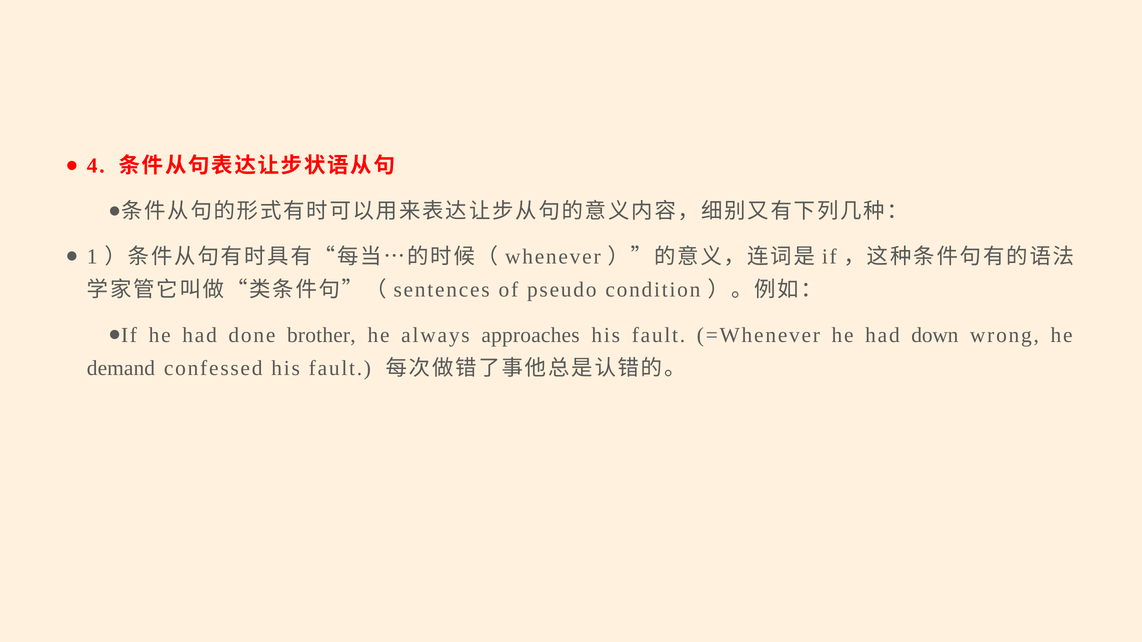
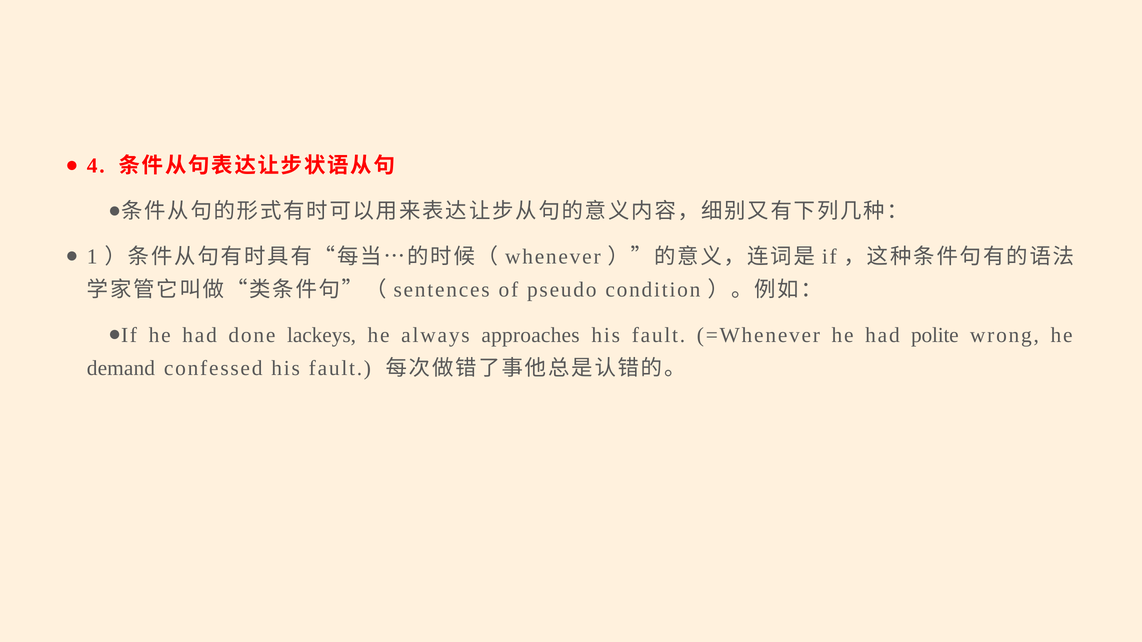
brother: brother -> lackeys (322, 335)
down: down -> polite (935, 335)
